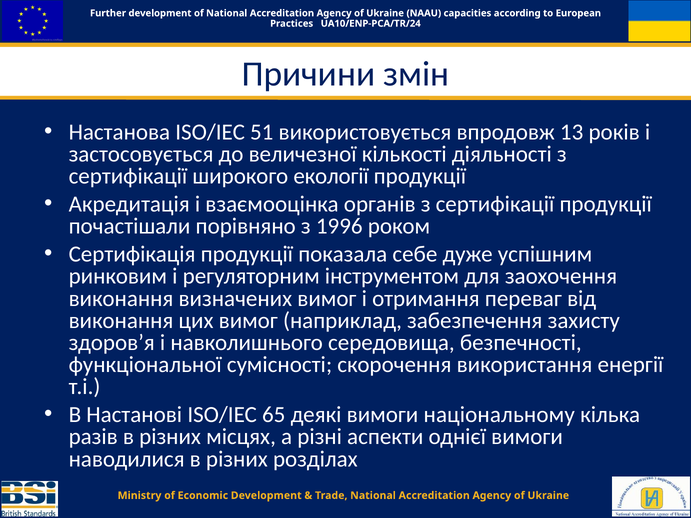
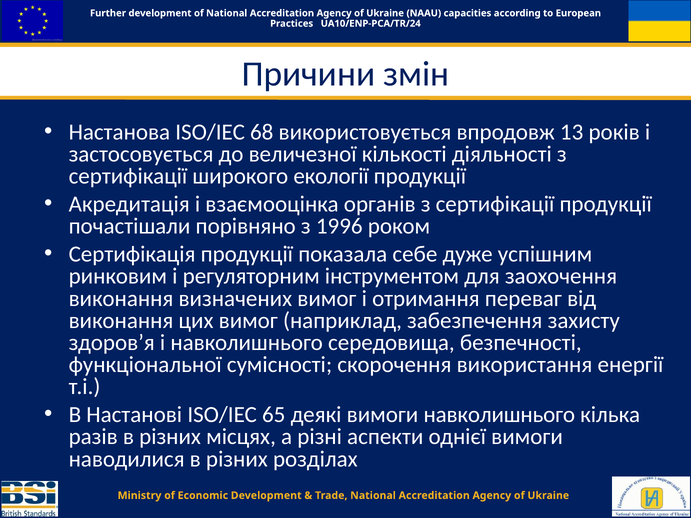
51: 51 -> 68 (262, 132)
вимоги національному: національному -> навколишнього (499, 415)
